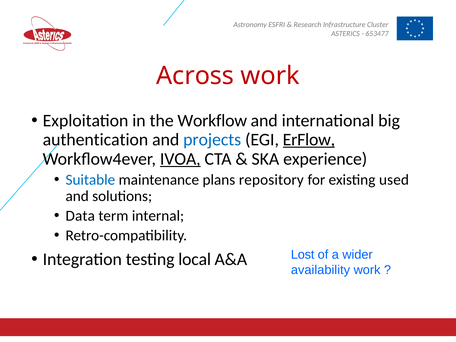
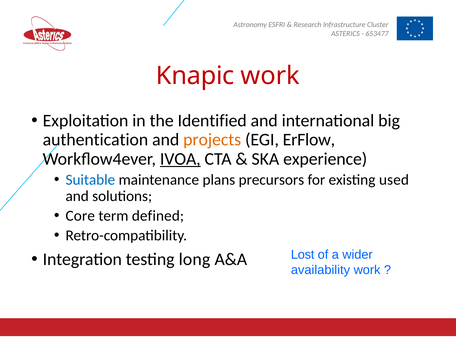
Across: Across -> Knapic (195, 76)
Workflow: Workflow -> Identified (212, 121)
projects colour: blue -> orange (212, 140)
ErFlow underline: present -> none (309, 140)
repository: repository -> precursors (271, 180)
Data: Data -> Core (80, 216)
internal: internal -> defined (158, 216)
local: local -> long (194, 259)
